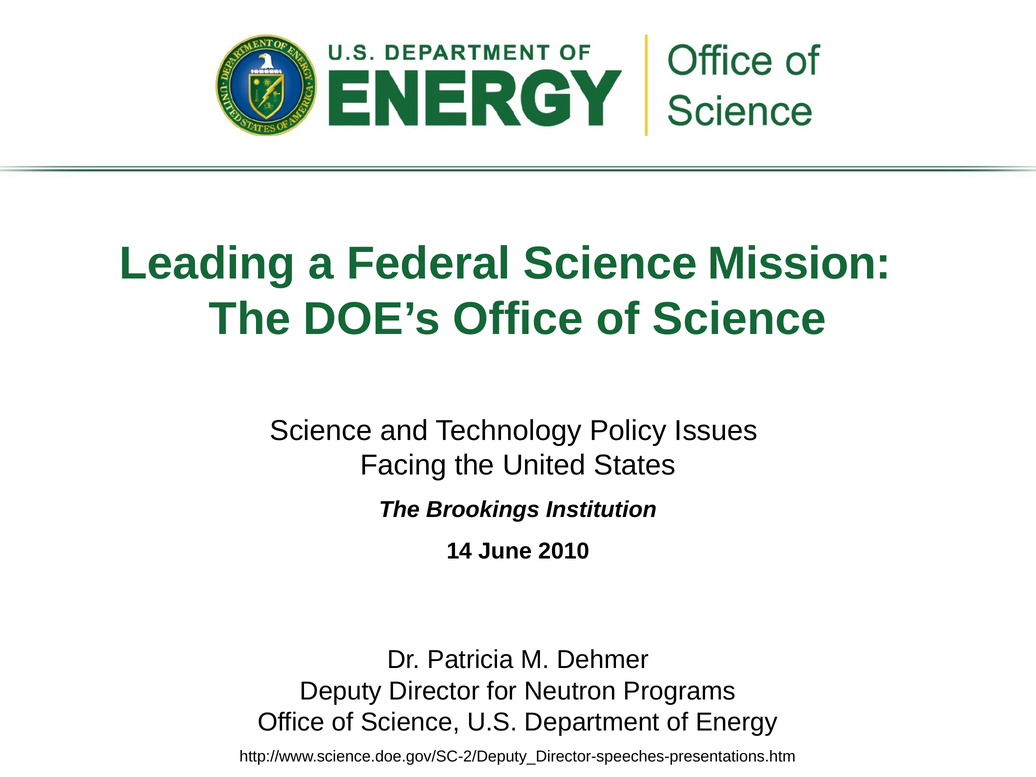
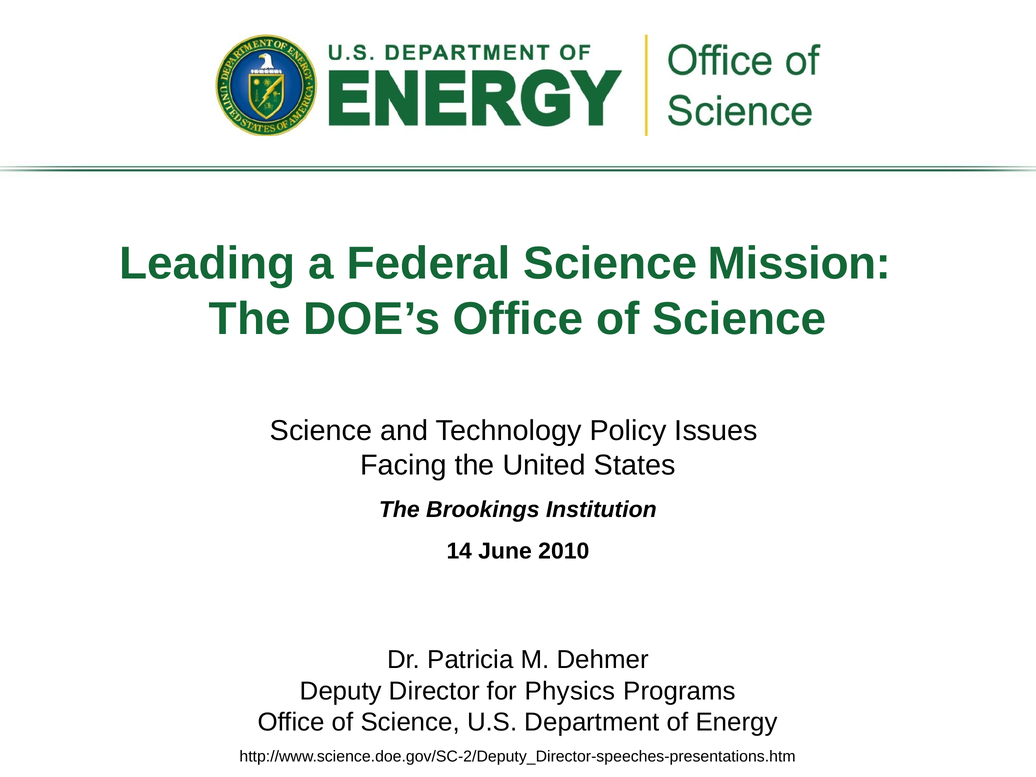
Neutron: Neutron -> Physics (570, 691)
